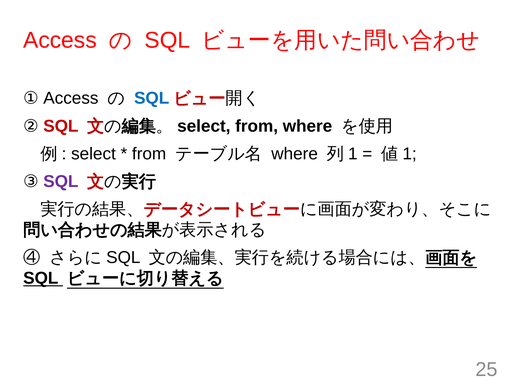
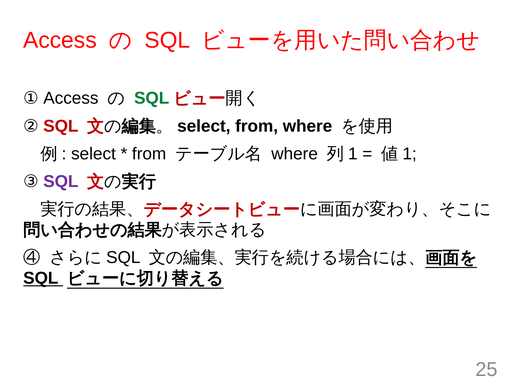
SQL colour: blue -> green (152, 98)
